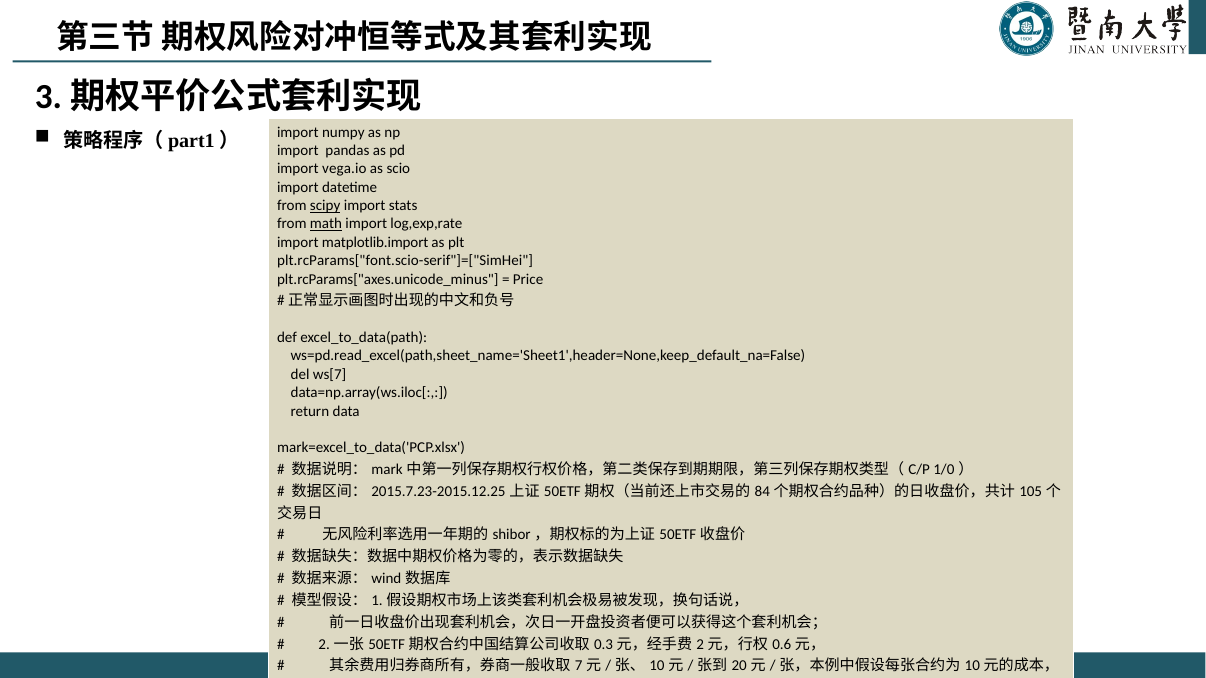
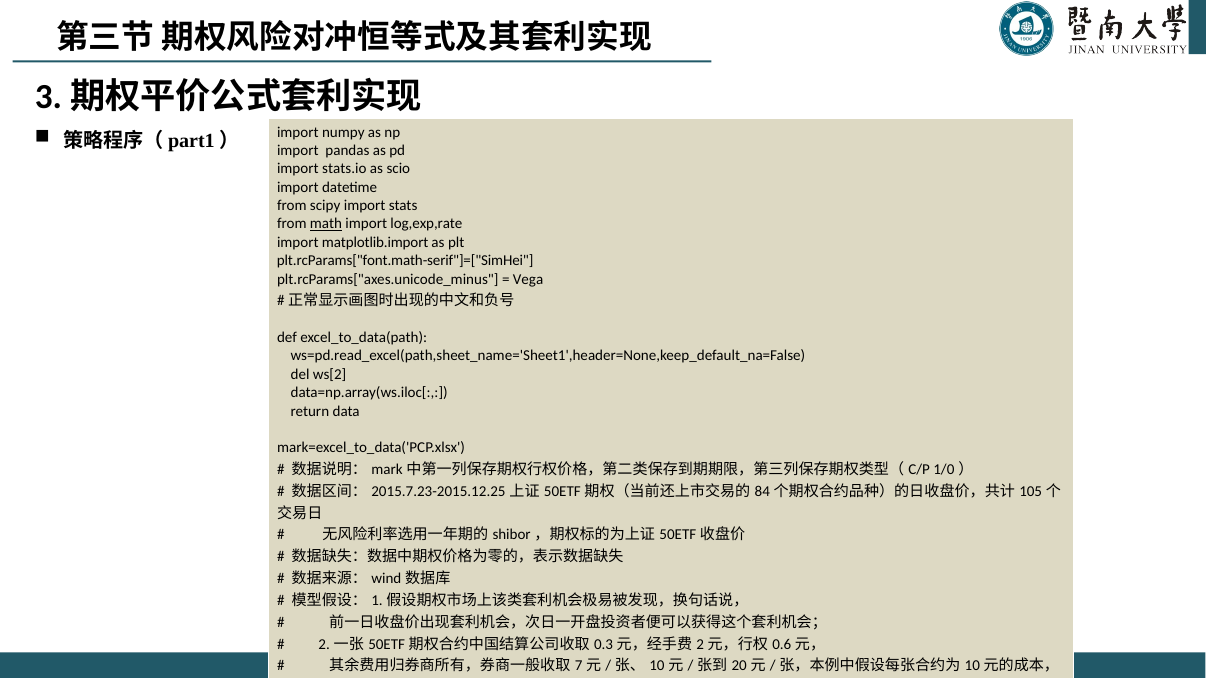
vega.io: vega.io -> stats.io (344, 169)
scipy underline: present -> none (325, 206)
plt.rcParams["font.scio-serif"]=["SimHei: plt.rcParams["font.scio-serif"]=["SimHei -> plt.rcParams["font.math-serif"]=["SimHei (405, 261)
Price: Price -> Vega (528, 279)
ws[7: ws[7 -> ws[2 (330, 375)
